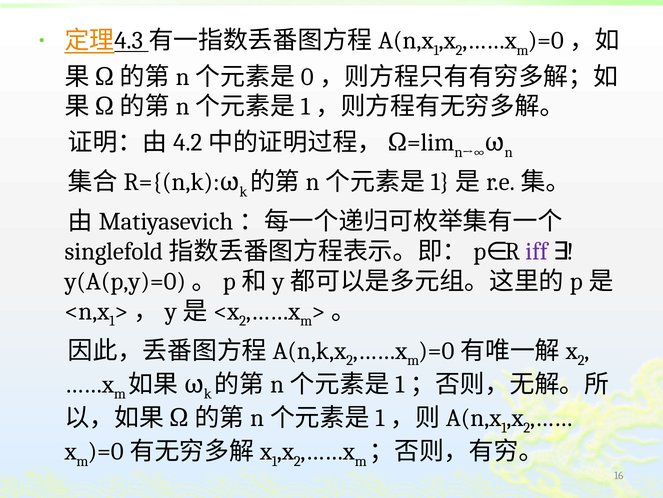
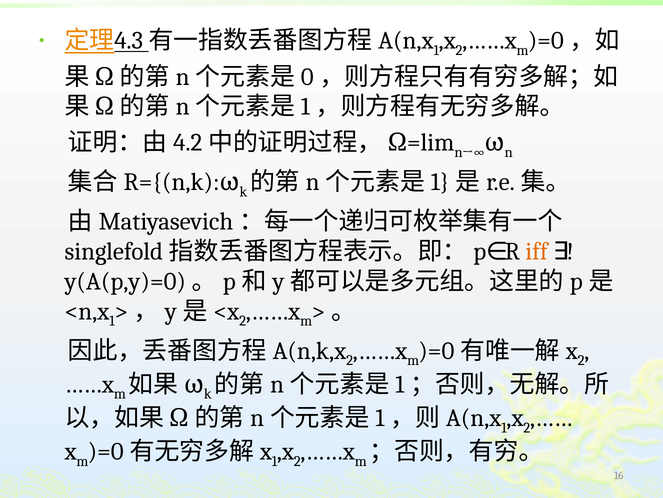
iff colour: purple -> orange (537, 251)
